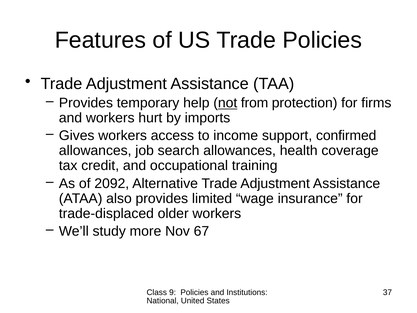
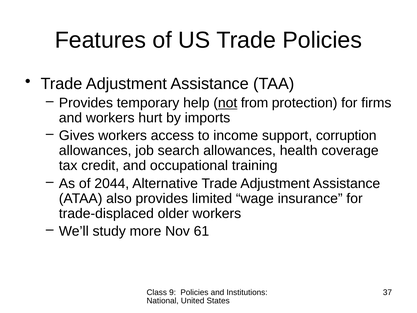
confirmed: confirmed -> corruption (346, 136)
2092: 2092 -> 2044 (112, 183)
67: 67 -> 61 (201, 231)
